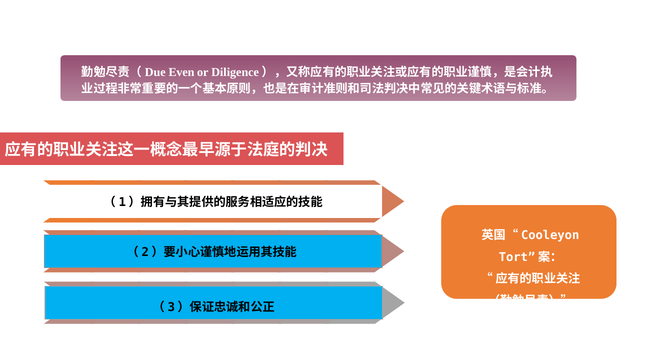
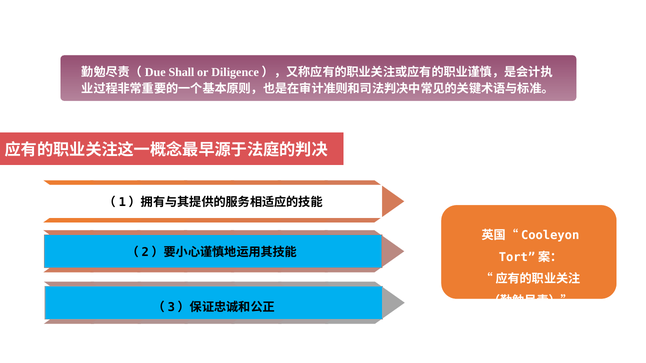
Even: Even -> Shall (181, 72)
